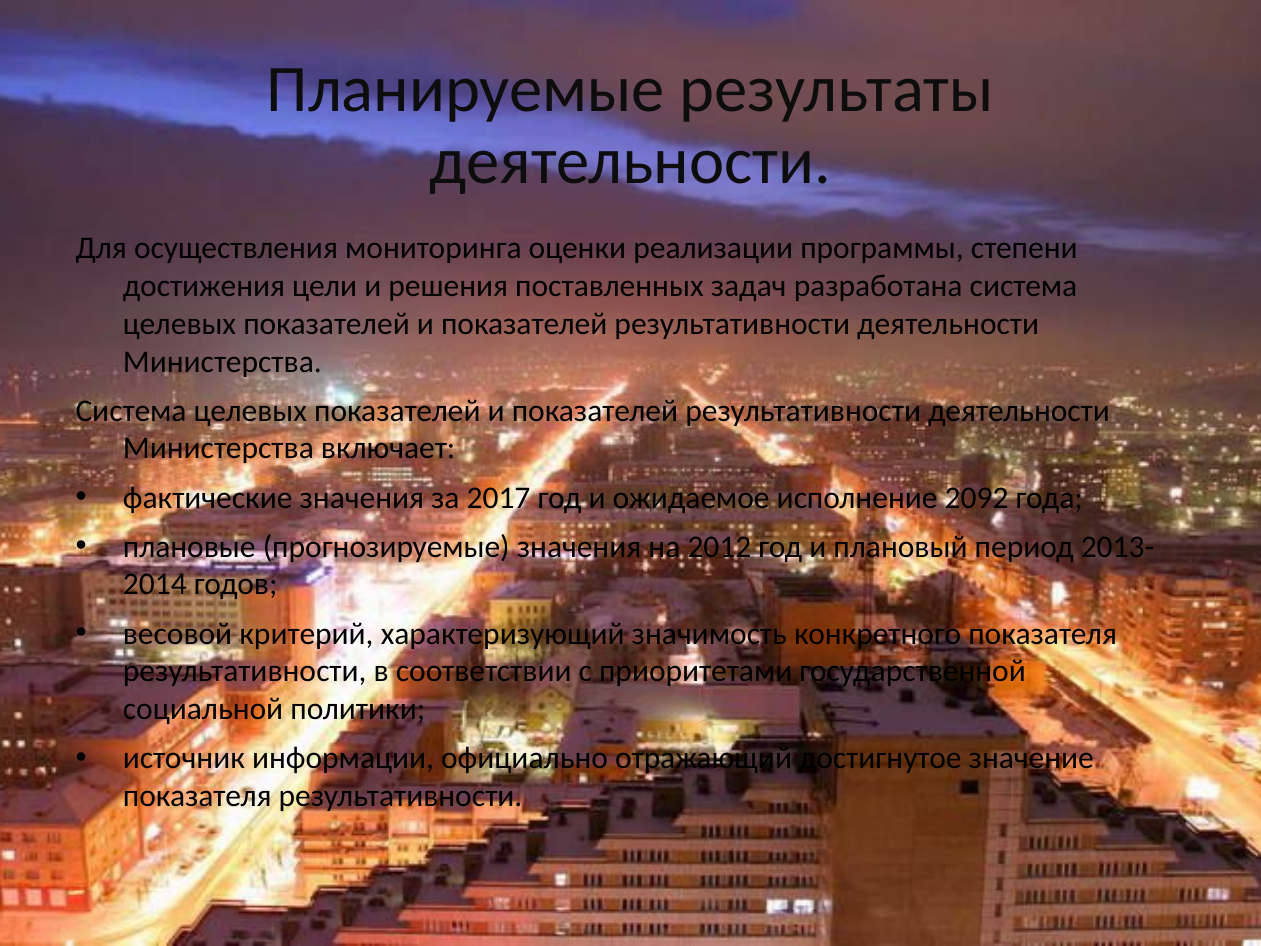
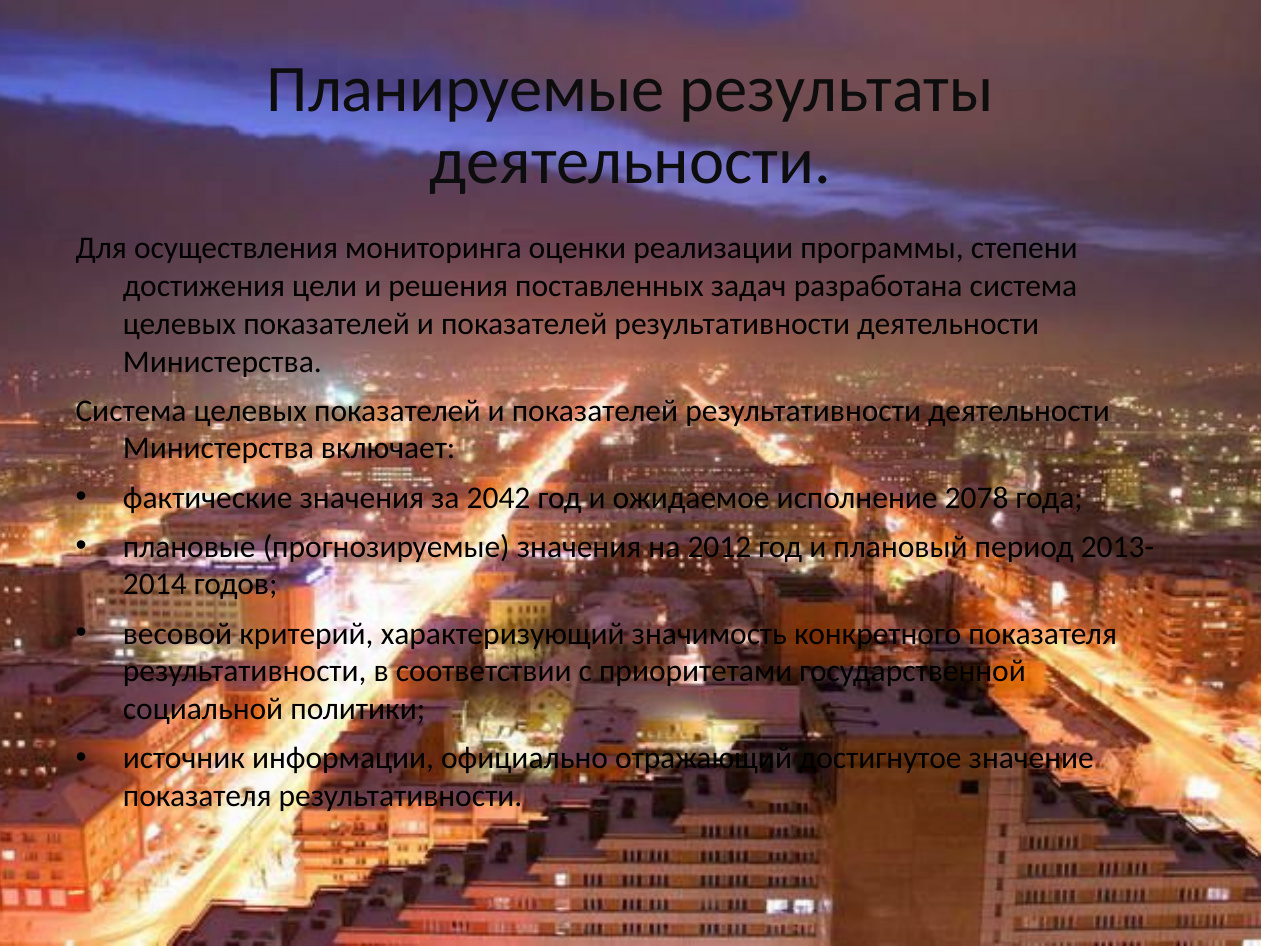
2017: 2017 -> 2042 (499, 498)
2092: 2092 -> 2078 (977, 498)
